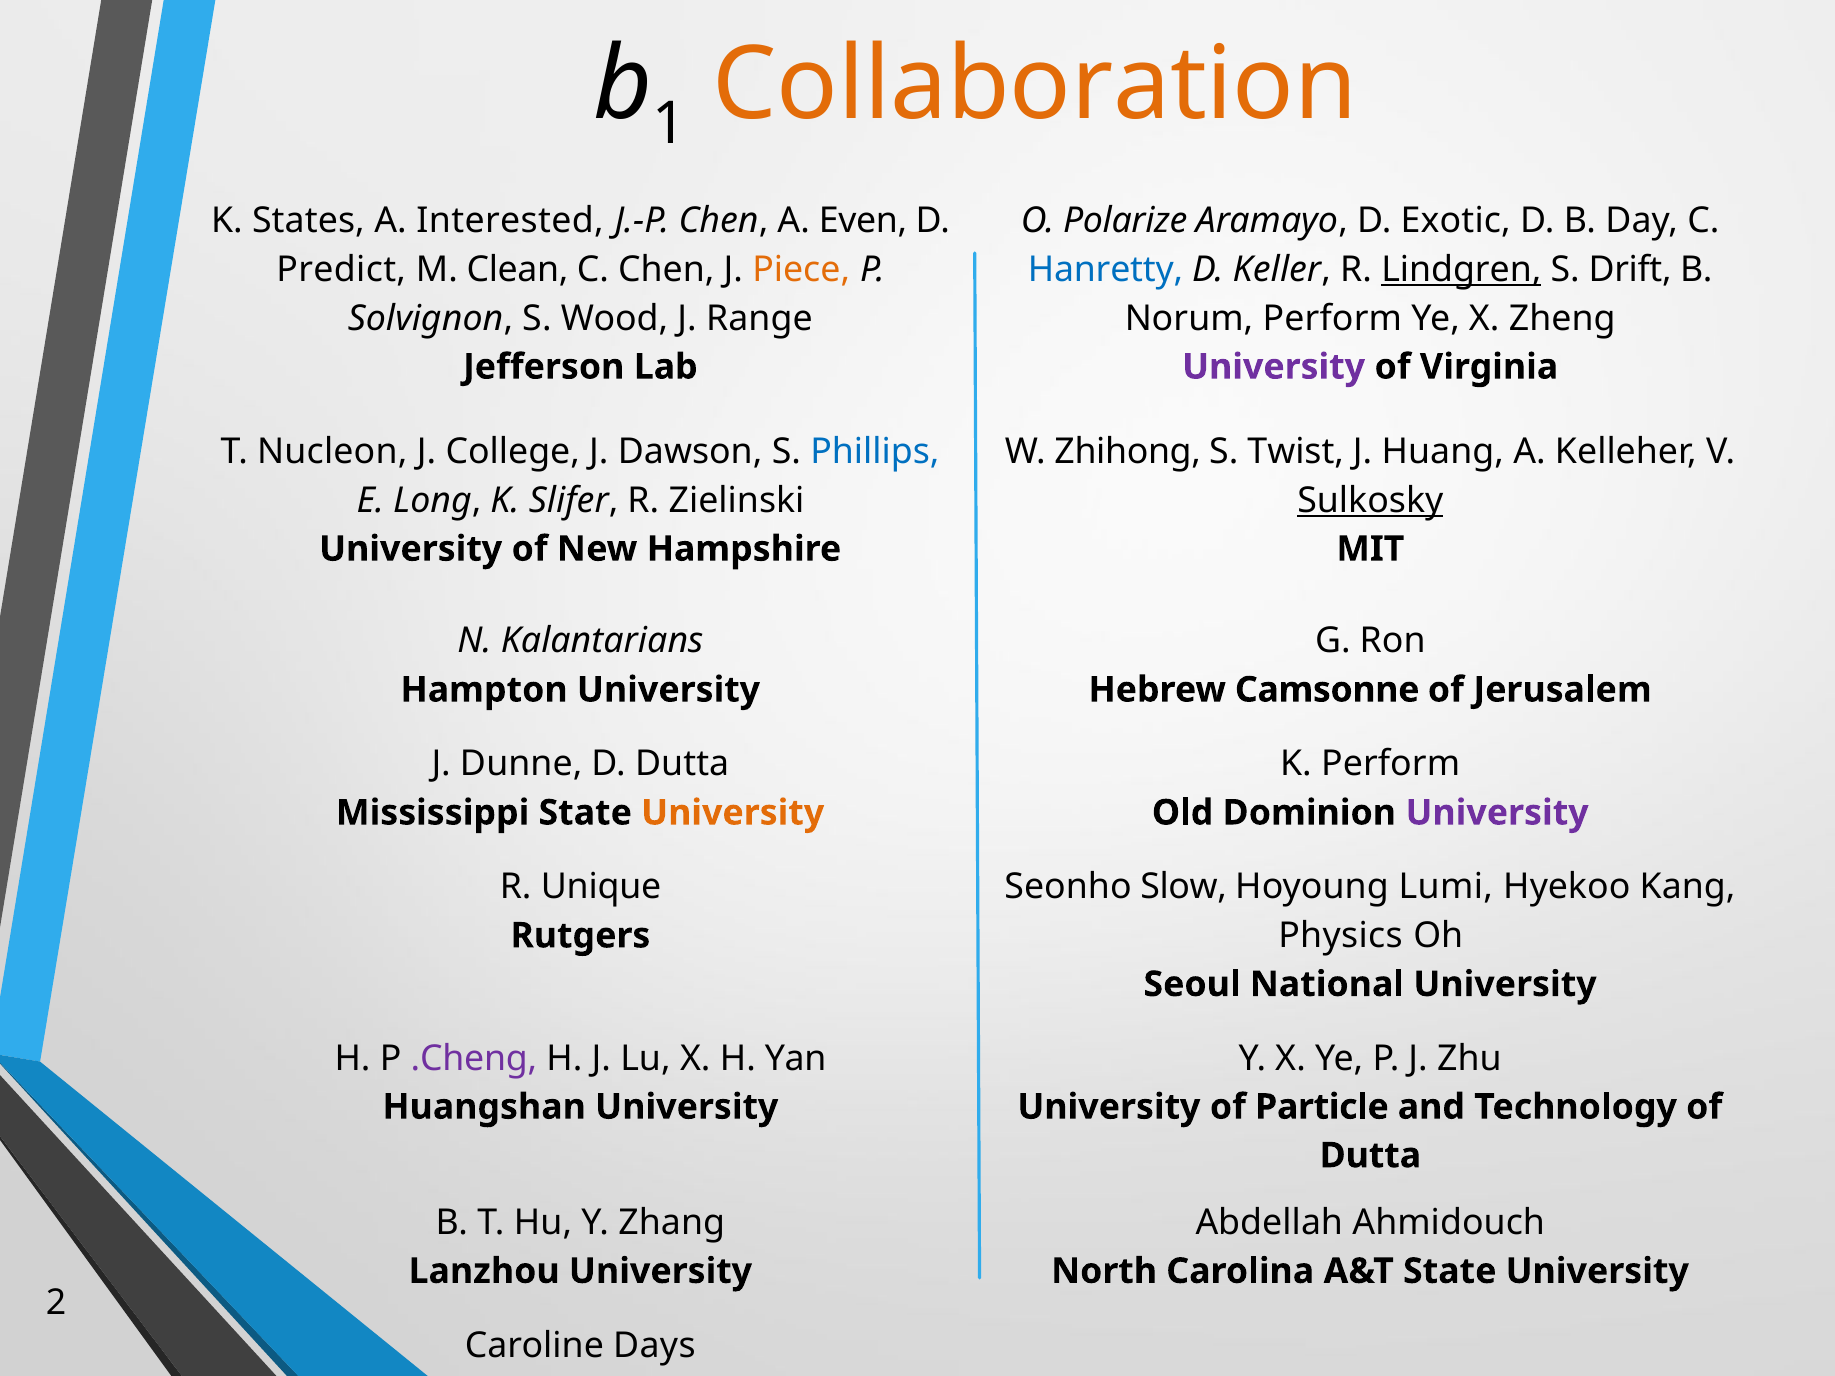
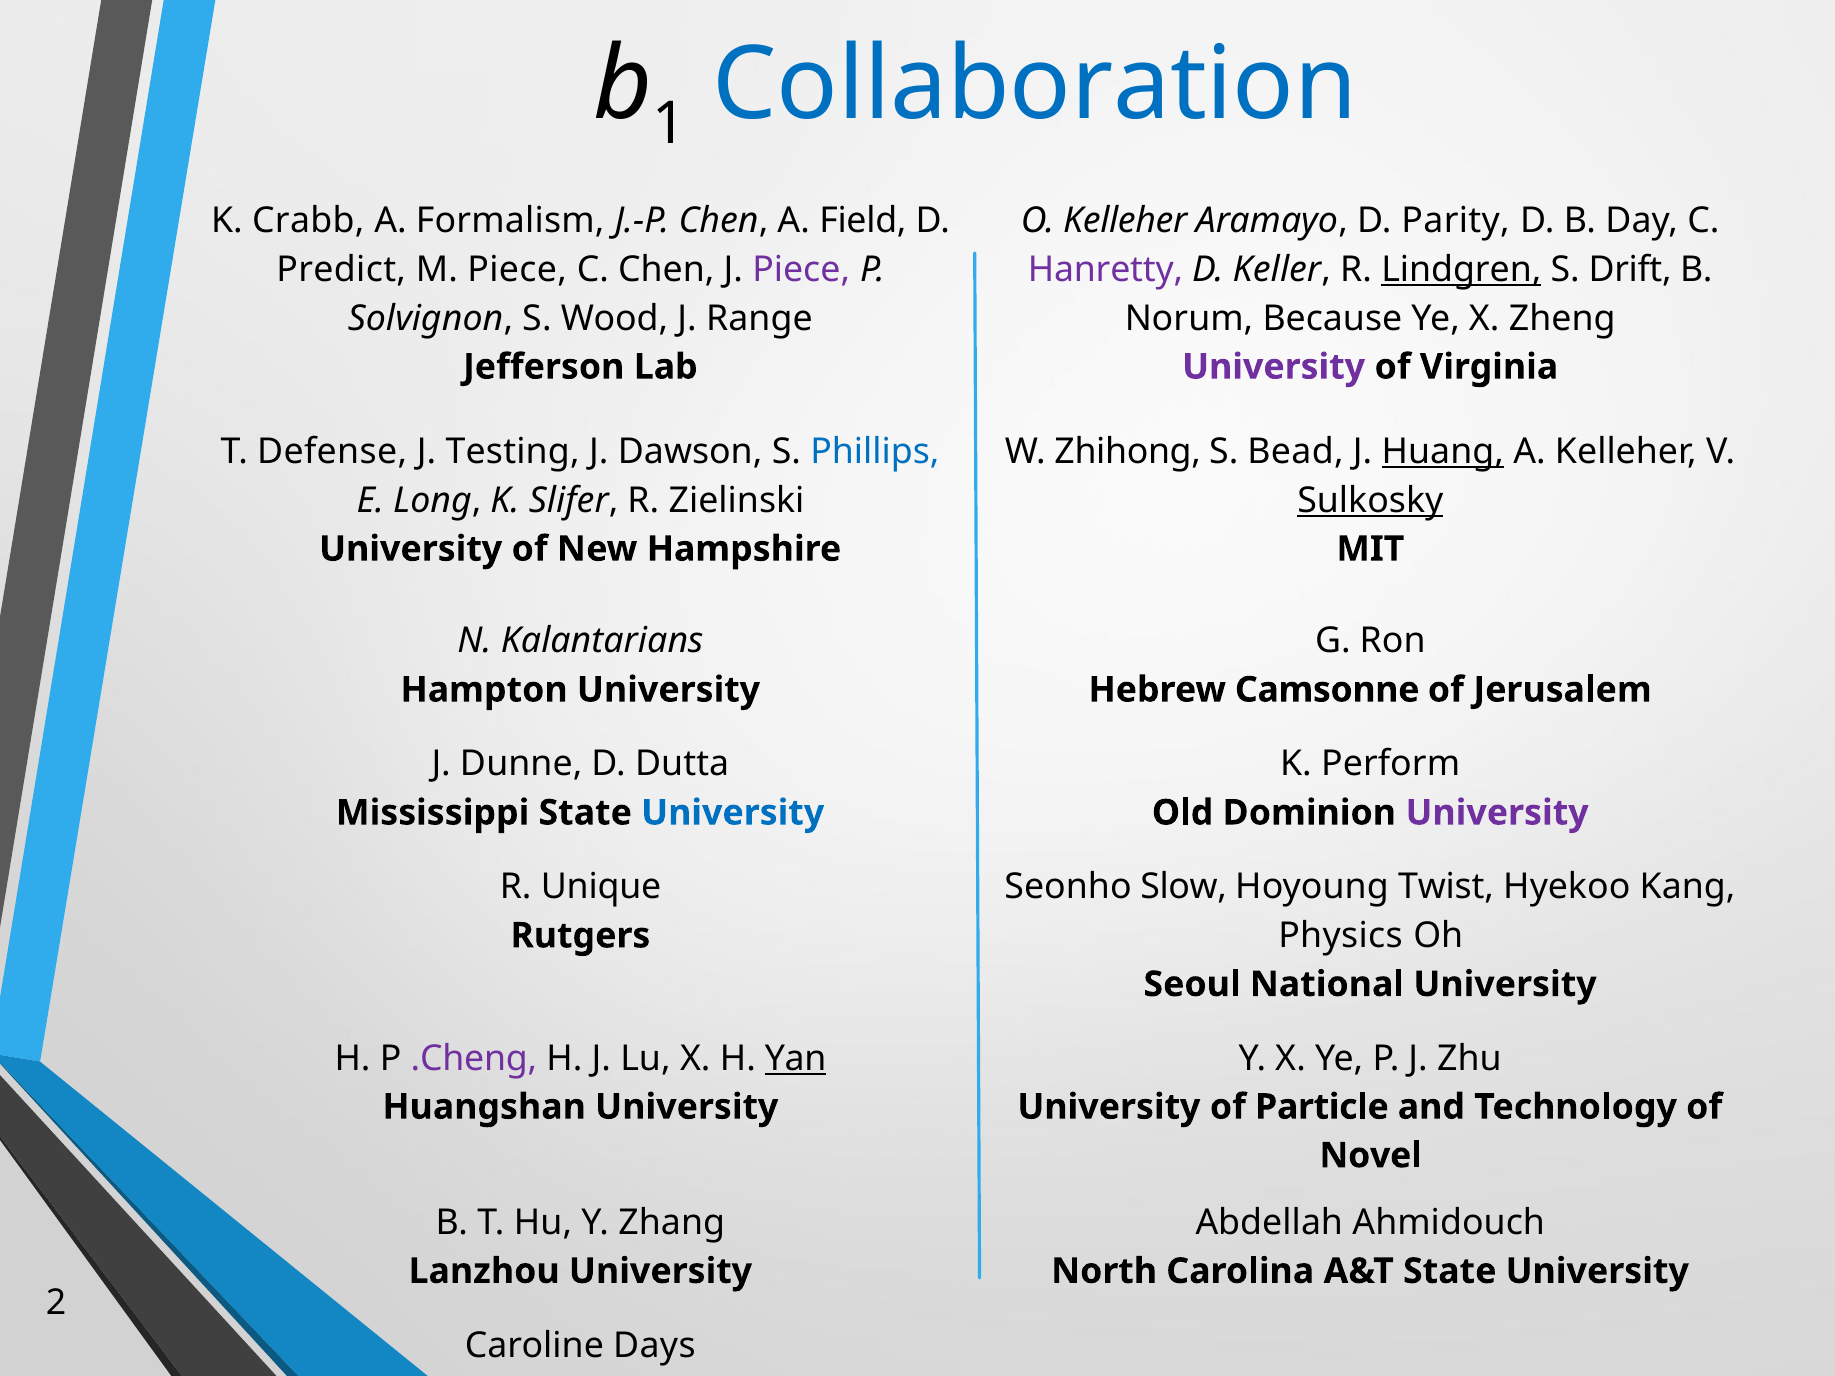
Collaboration colour: orange -> blue (1035, 84)
States: States -> Crabb (308, 221)
Interested: Interested -> Formalism (510, 221)
Even: Even -> Field (863, 221)
O Polarize: Polarize -> Kelleher (1125, 221)
Exotic: Exotic -> Parity (1456, 221)
M Clean: Clean -> Piece (517, 270)
Piece colour: orange -> purple (801, 270)
Hanretty colour: blue -> purple (1105, 270)
Norum Perform: Perform -> Because (1332, 318)
Nucleon: Nucleon -> Defense (332, 452)
College: College -> Testing (513, 452)
Twist: Twist -> Bead (1296, 452)
Huang underline: none -> present (1443, 452)
University colour: orange -> blue (733, 813)
Lumi: Lumi -> Twist (1446, 887)
Yan underline: none -> present (796, 1059)
Dutta: Dutta -> Novel (1371, 1156)
